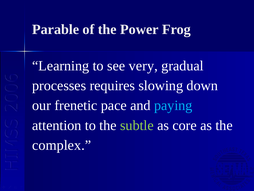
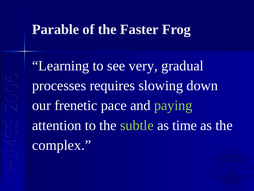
Power: Power -> Faster (139, 29)
paying colour: light blue -> light green (173, 105)
core: core -> time (185, 125)
